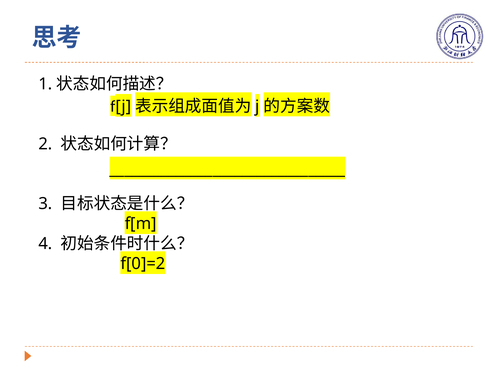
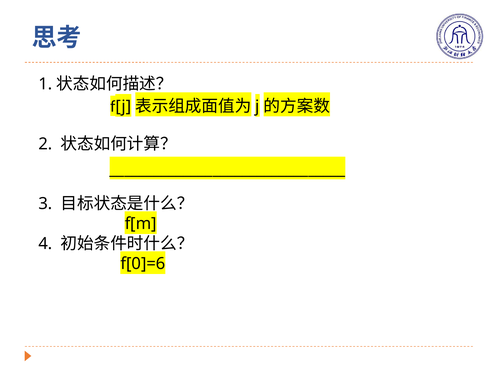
f[0]=2: f[0]=2 -> f[0]=6 (143, 263)
